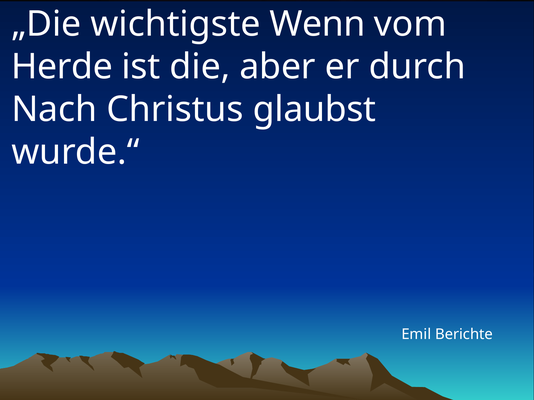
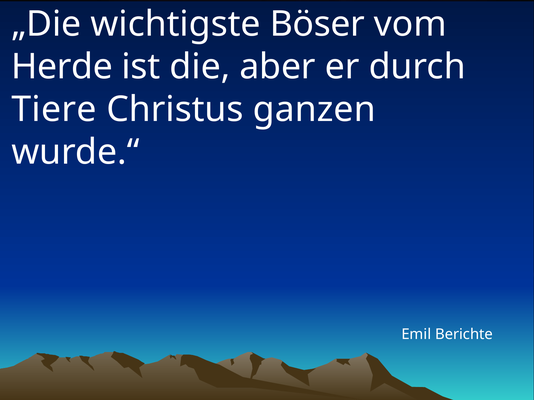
Wenn: Wenn -> Böser (317, 24)
Nach: Nach -> Tiere (54, 109)
glaubst: glaubst -> ganzen (314, 109)
